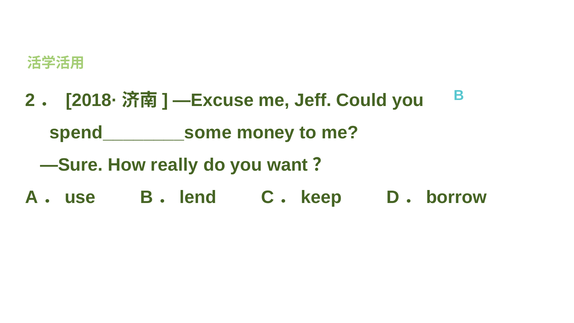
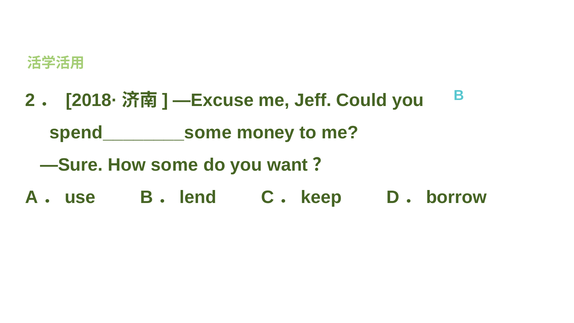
really: really -> some (174, 165)
